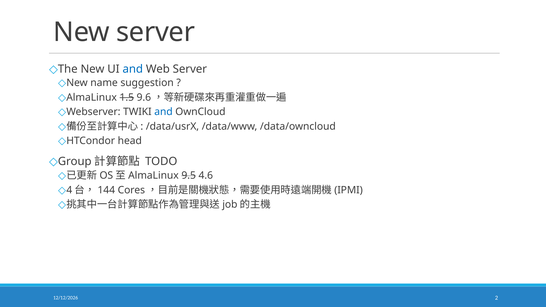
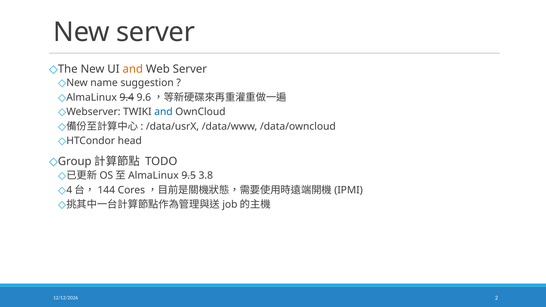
and colour: blue -> orange (133, 69)
1.5: 1.5 -> 9.4 (127, 97)
4.6: 4.6 -> 3.8 (206, 176)
